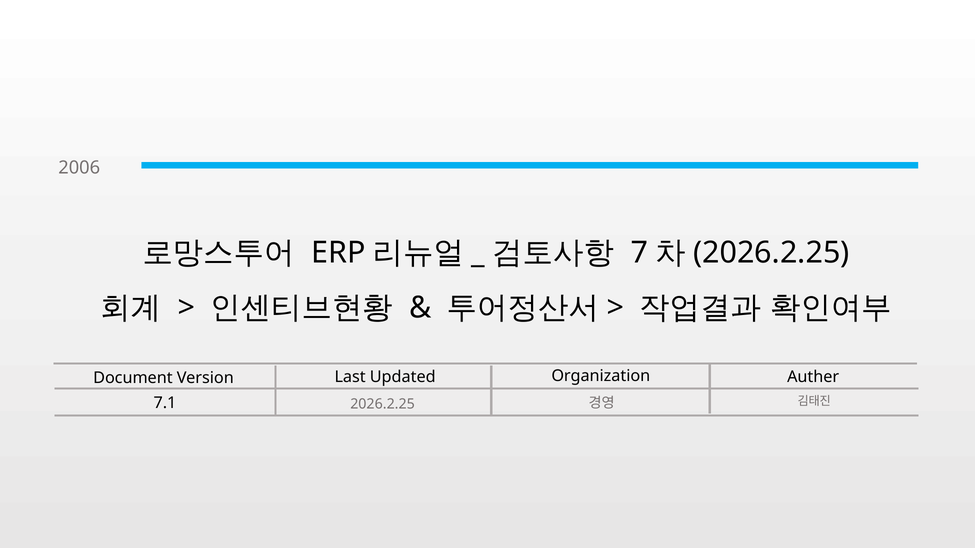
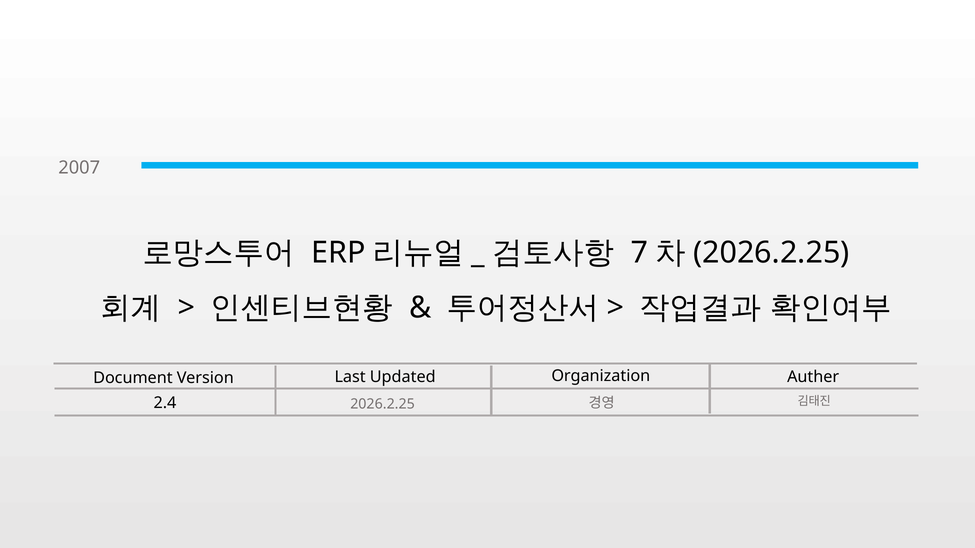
2006: 2006 -> 2007 (79, 168)
7.1: 7.1 -> 2.4 (165, 403)
